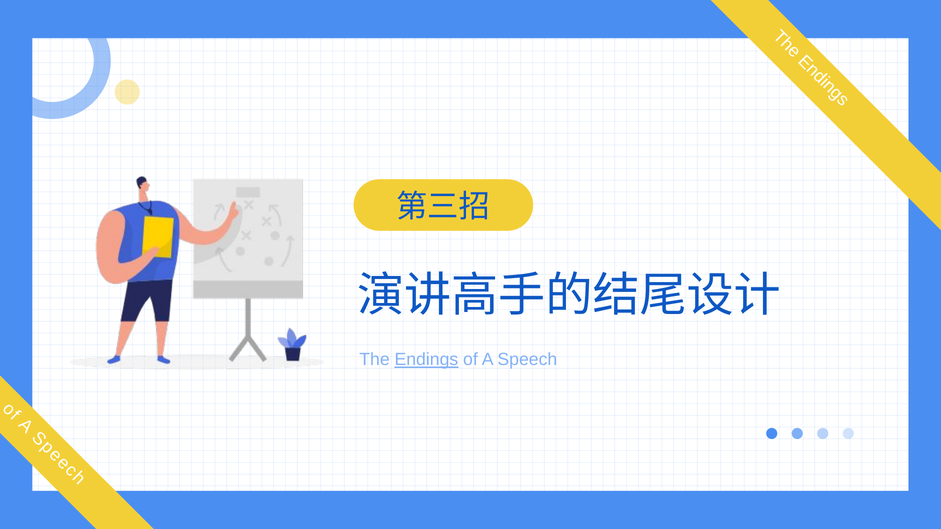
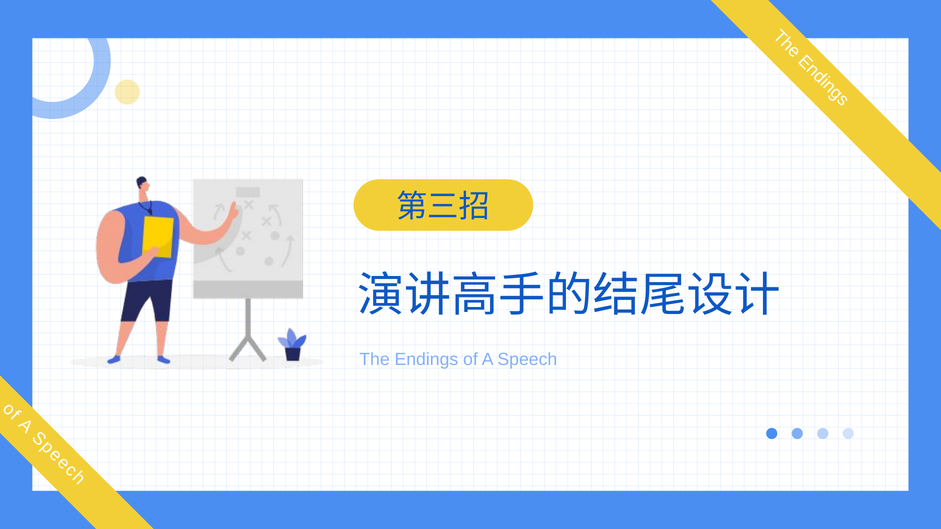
Endings underline: present -> none (426, 360)
